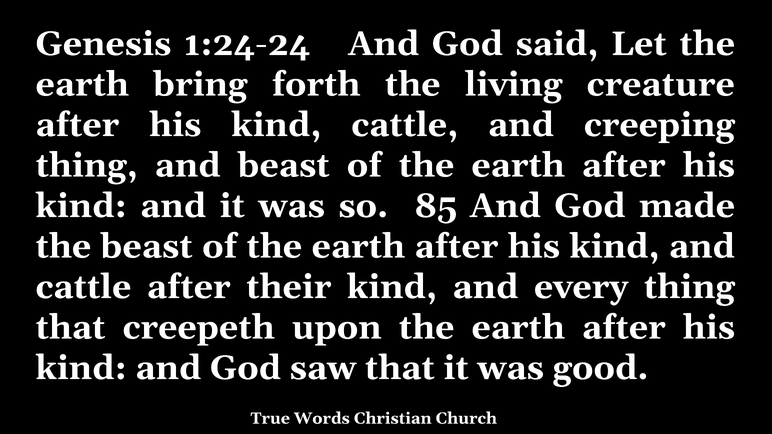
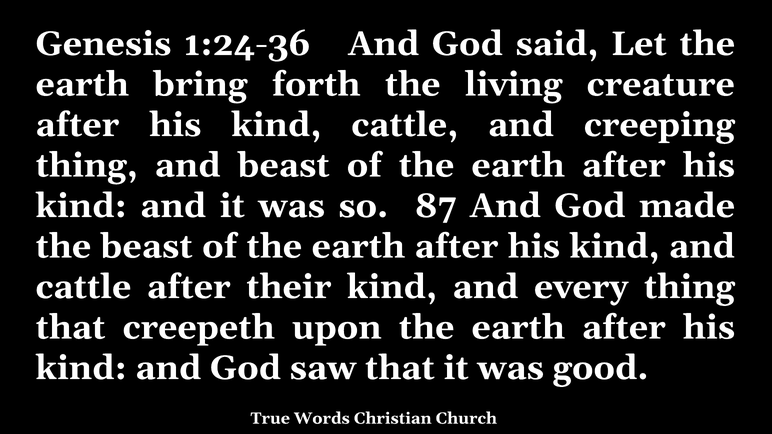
1:24-24: 1:24-24 -> 1:24-36 (247, 44)
85: 85 -> 87 (436, 206)
